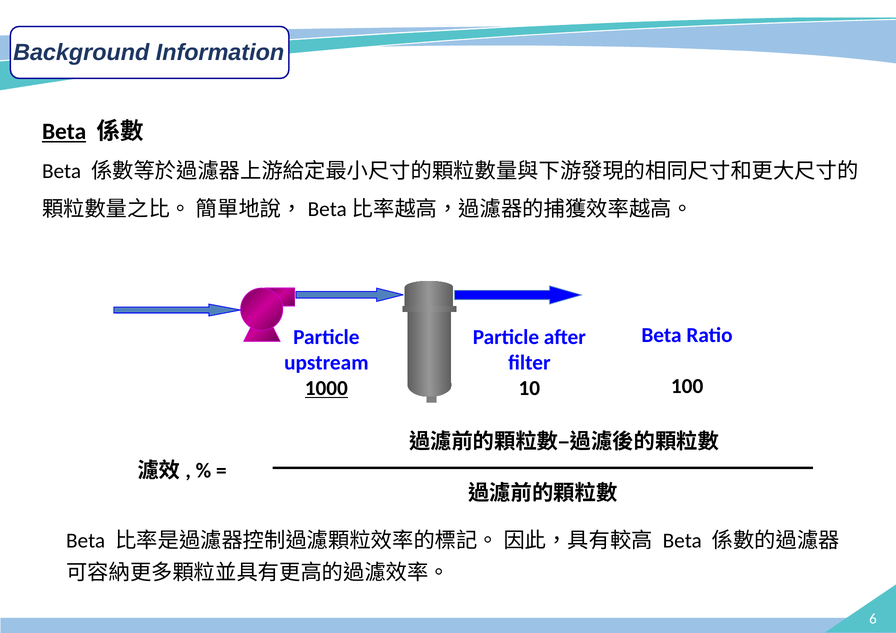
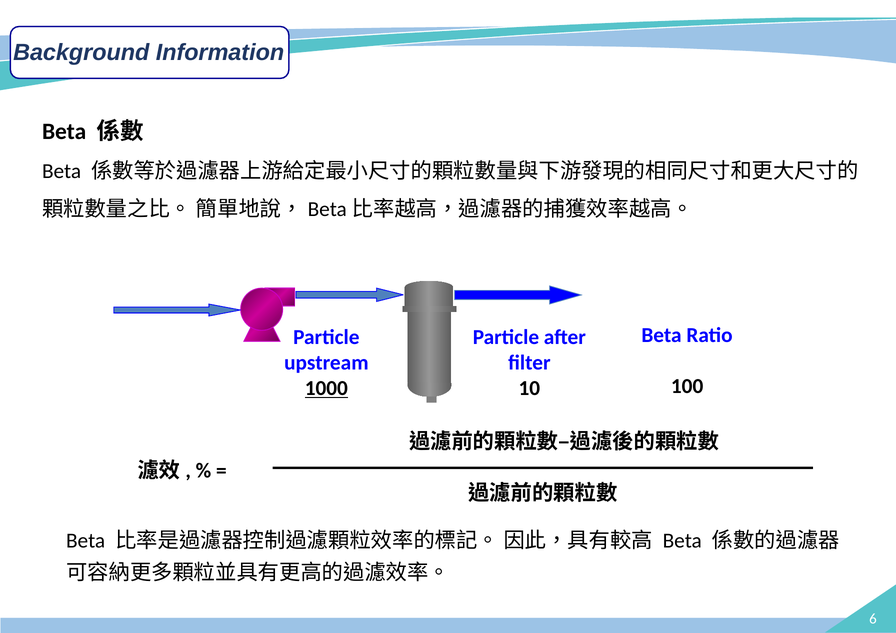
Beta underline: present -> none (64, 132)
